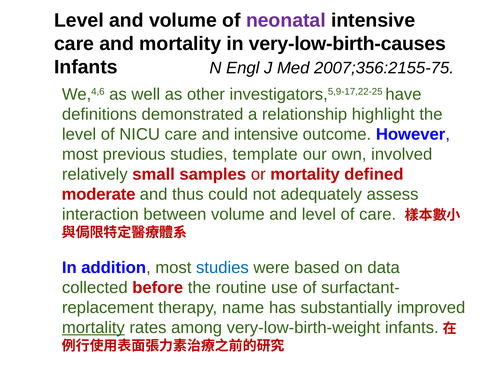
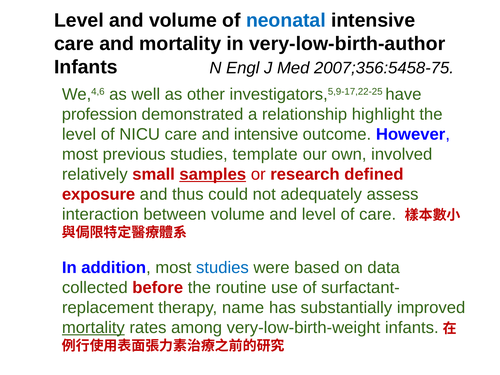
neonatal colour: purple -> blue (286, 20)
very-low-birth-causes: very-low-birth-causes -> very-low-birth-author (347, 44)
2007;356:2155-75: 2007;356:2155-75 -> 2007;356:5458-75 (384, 68)
definitions: definitions -> profession (100, 114)
samples underline: none -> present (213, 174)
or mortality: mortality -> research (305, 174)
moderate: moderate -> exposure (99, 194)
